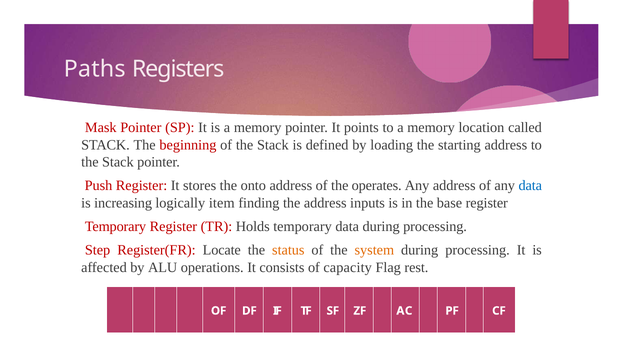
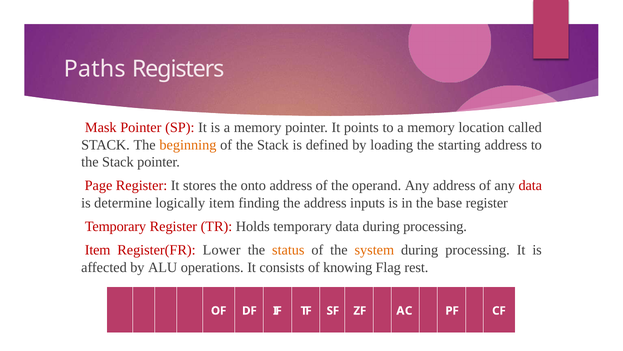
beginning colour: red -> orange (188, 145)
Push: Push -> Page (99, 185)
operates: operates -> operand (377, 185)
data colour: blue -> red (530, 185)
increasing: increasing -> determine (123, 203)
Step: Step -> Item (98, 250)
Locate: Locate -> Lower (222, 250)
capacity: capacity -> knowing (348, 267)
